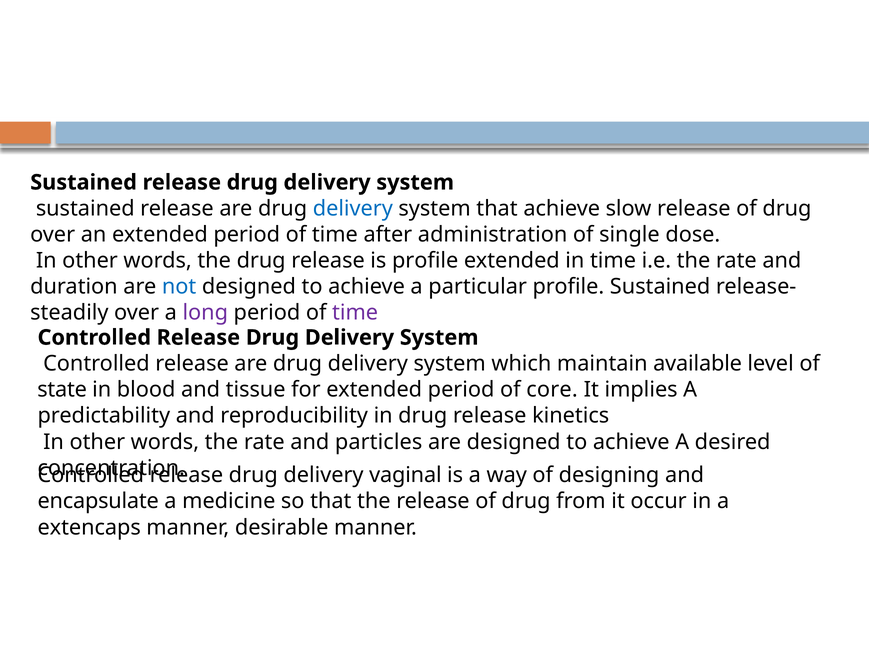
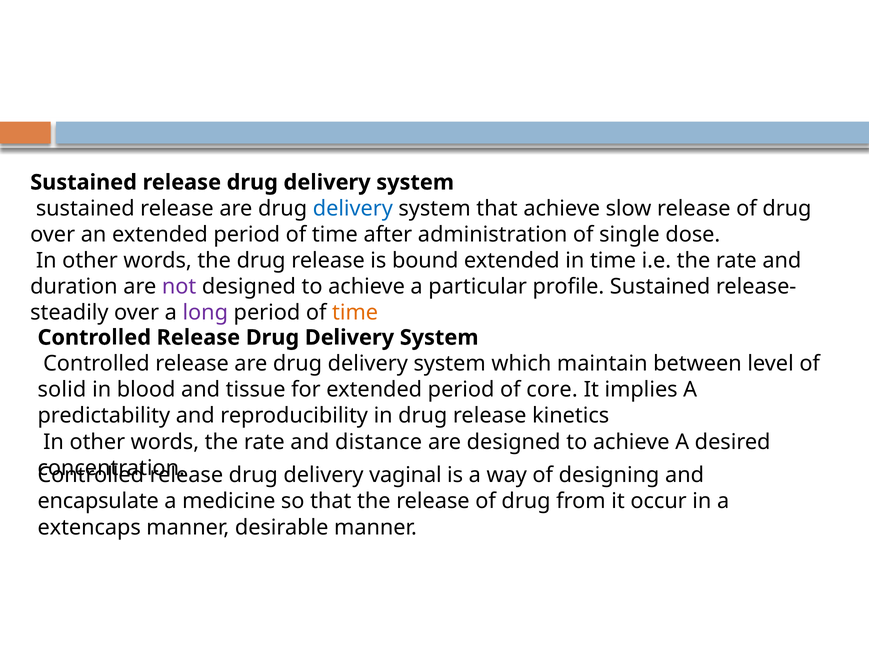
is profile: profile -> bound (425, 261)
not colour: blue -> purple (179, 287)
time colour: purple -> orange (355, 313)
available: available -> between (697, 363)
state: state -> solid (62, 390)
particles: particles -> distance (379, 442)
